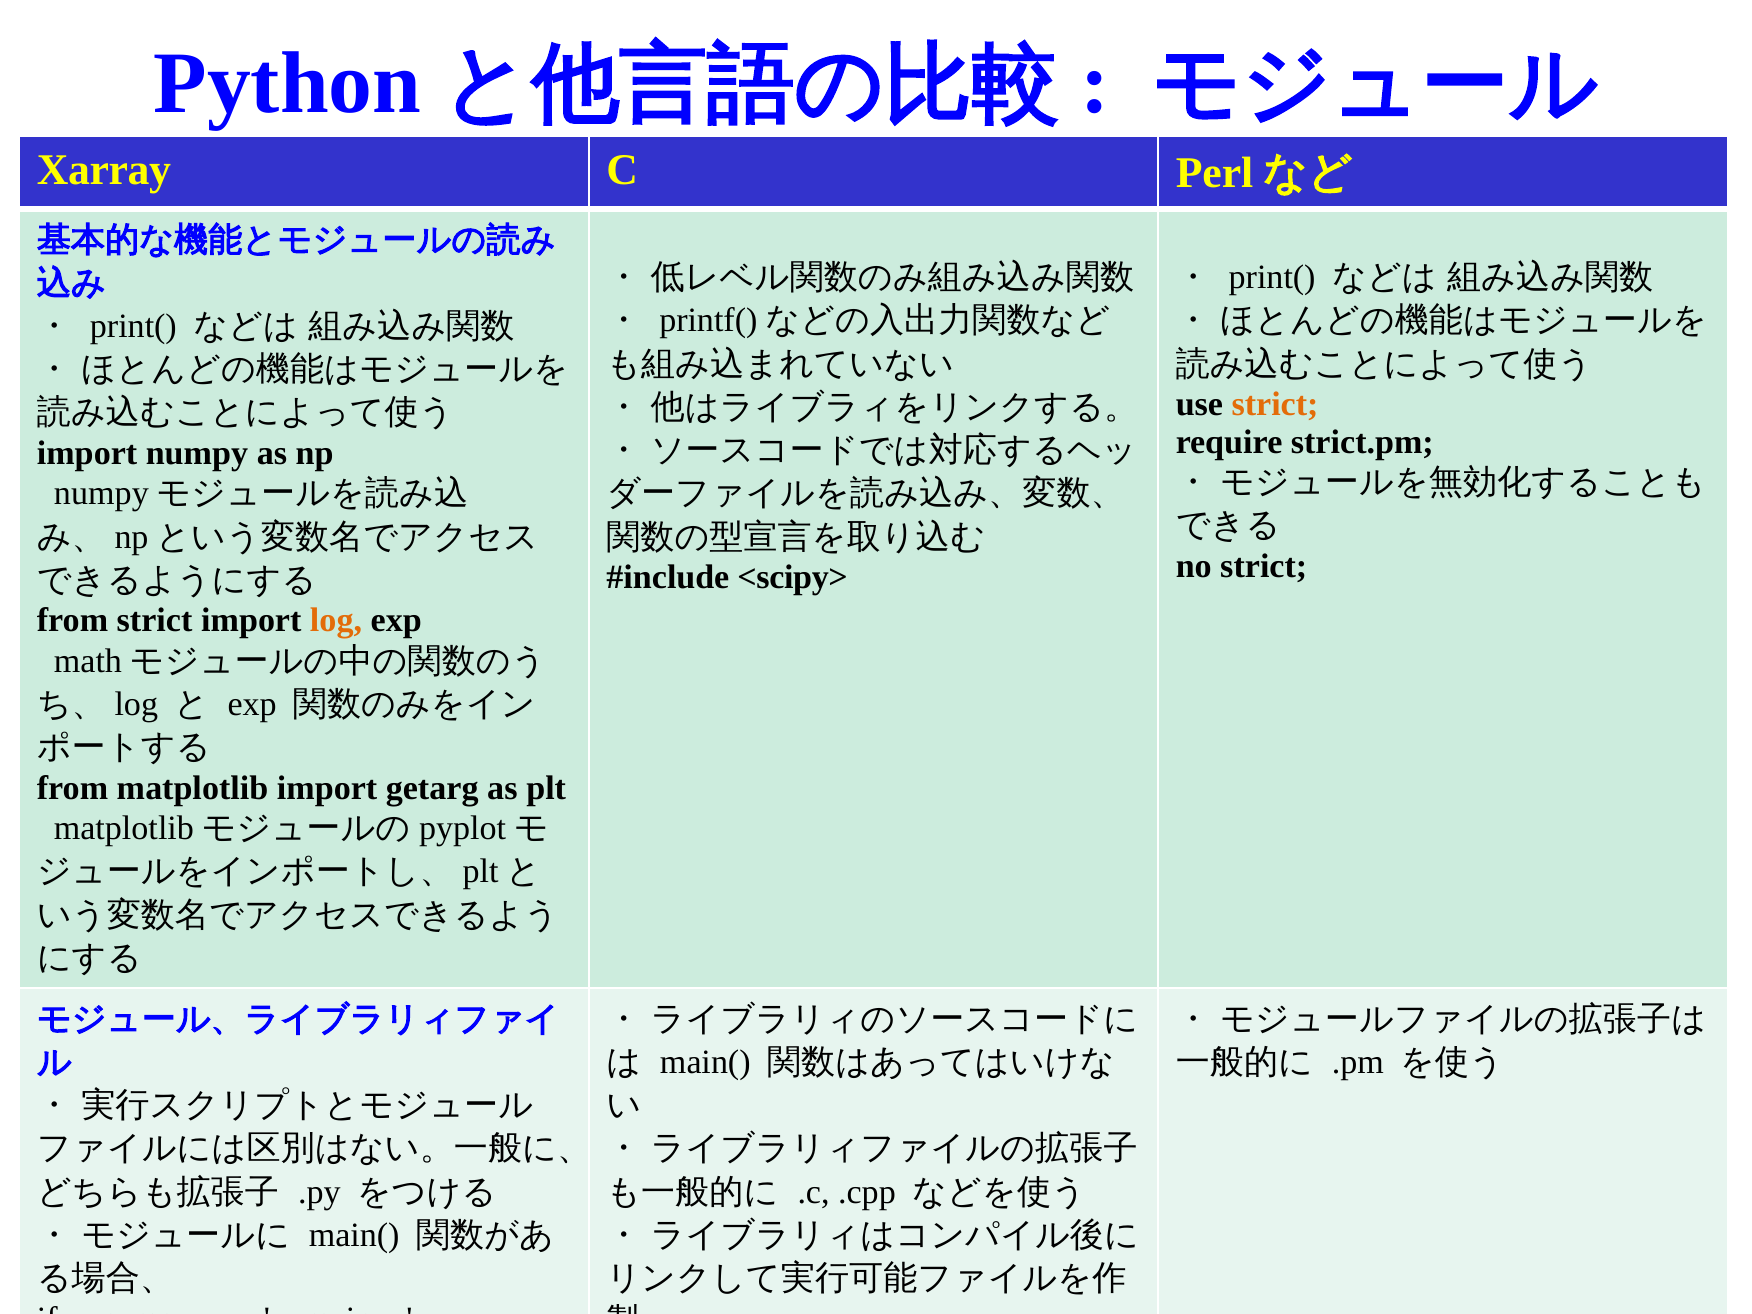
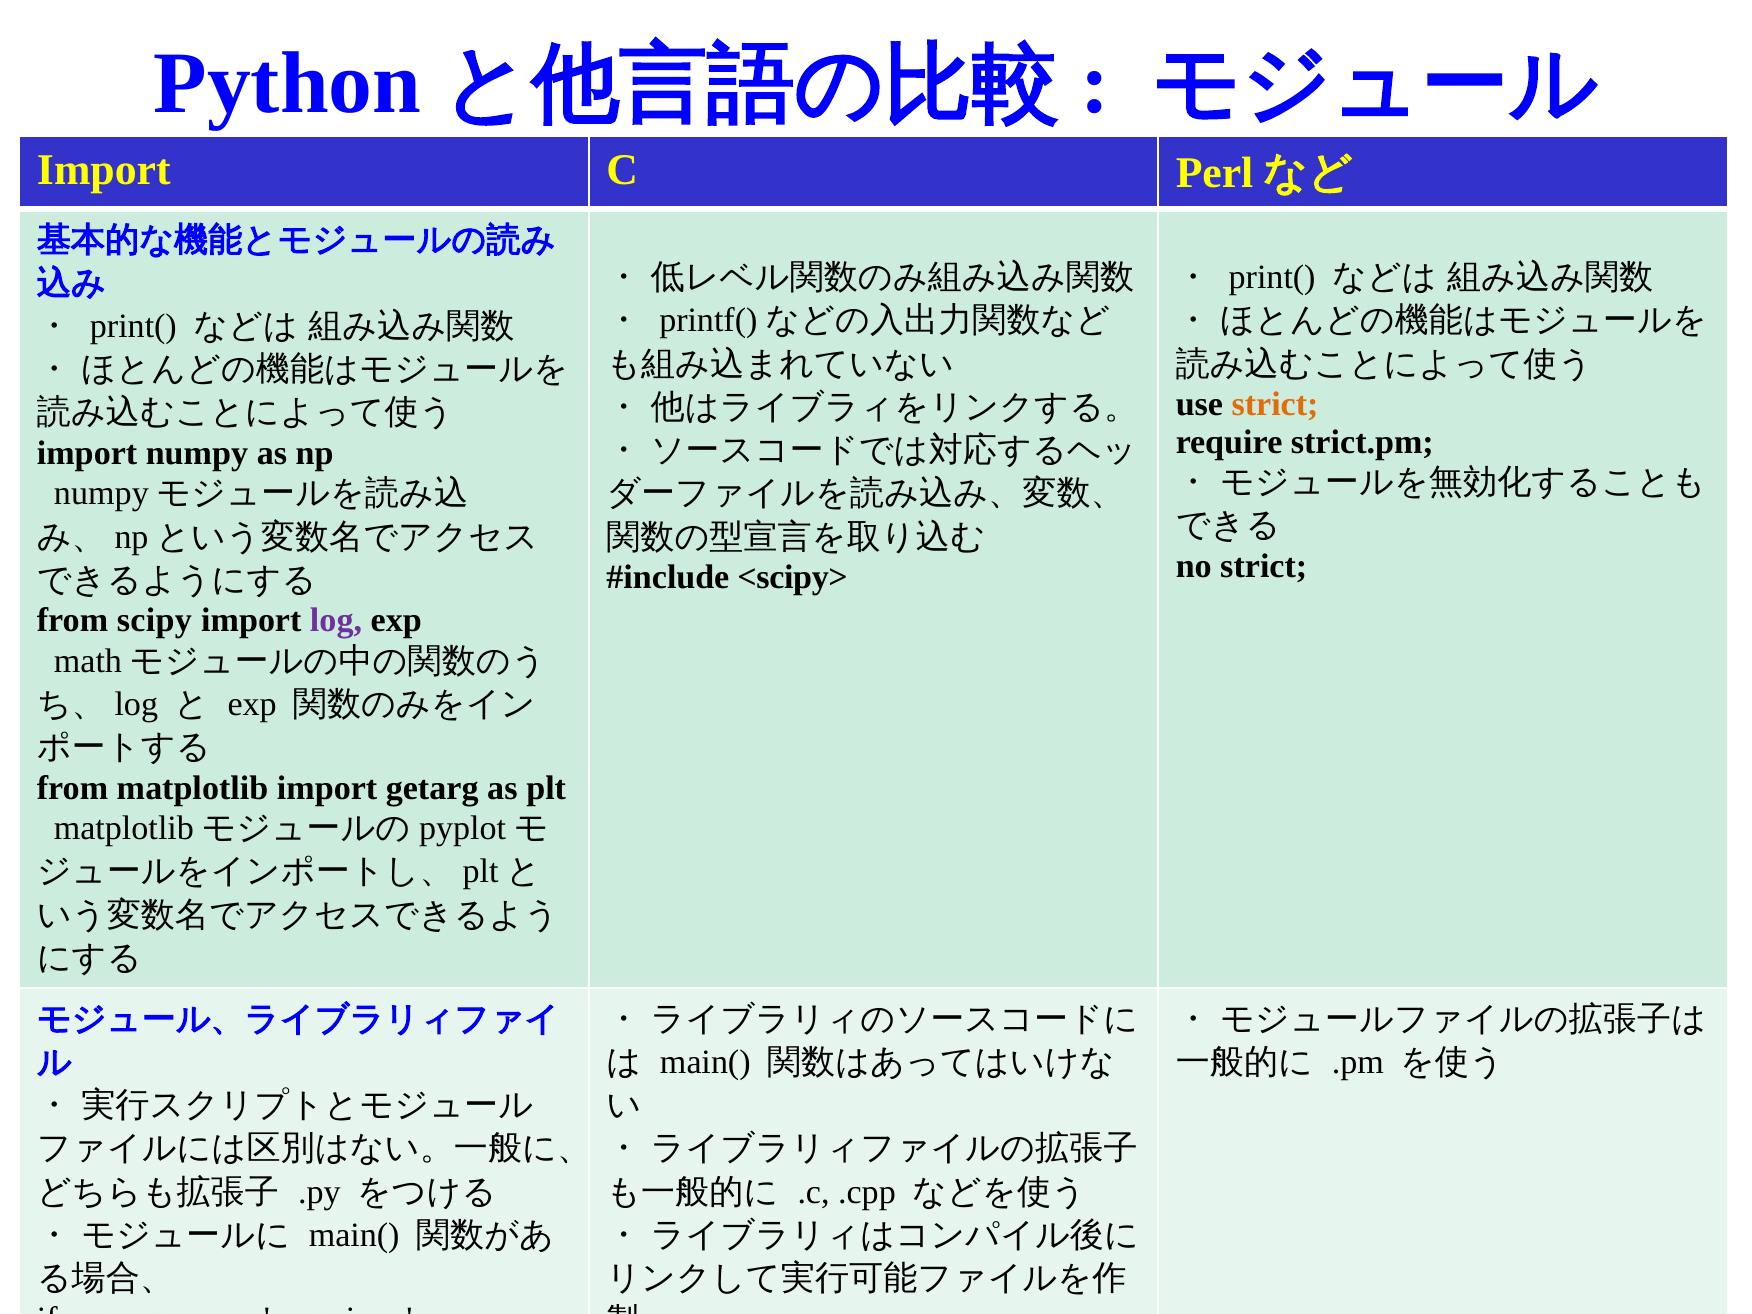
Xarray: Xarray -> Import (104, 170)
from strict: strict -> scipy (154, 621)
log colour: orange -> purple (336, 621)
